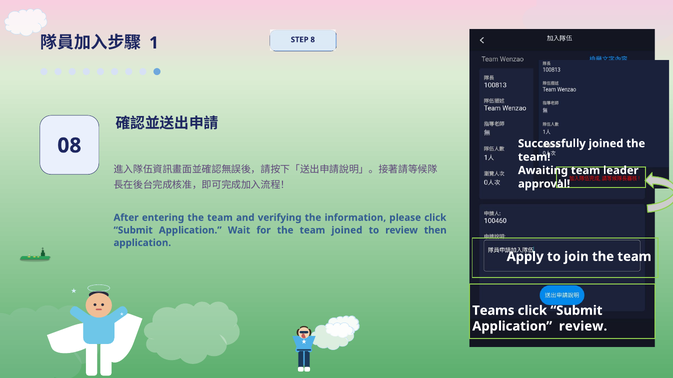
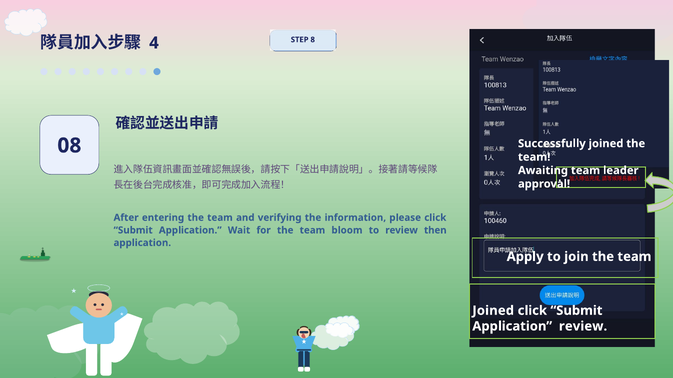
1: 1 -> 4 (154, 43)
team joined: joined -> bloom (347, 231)
Teams: Teams -> Joined (493, 311)
